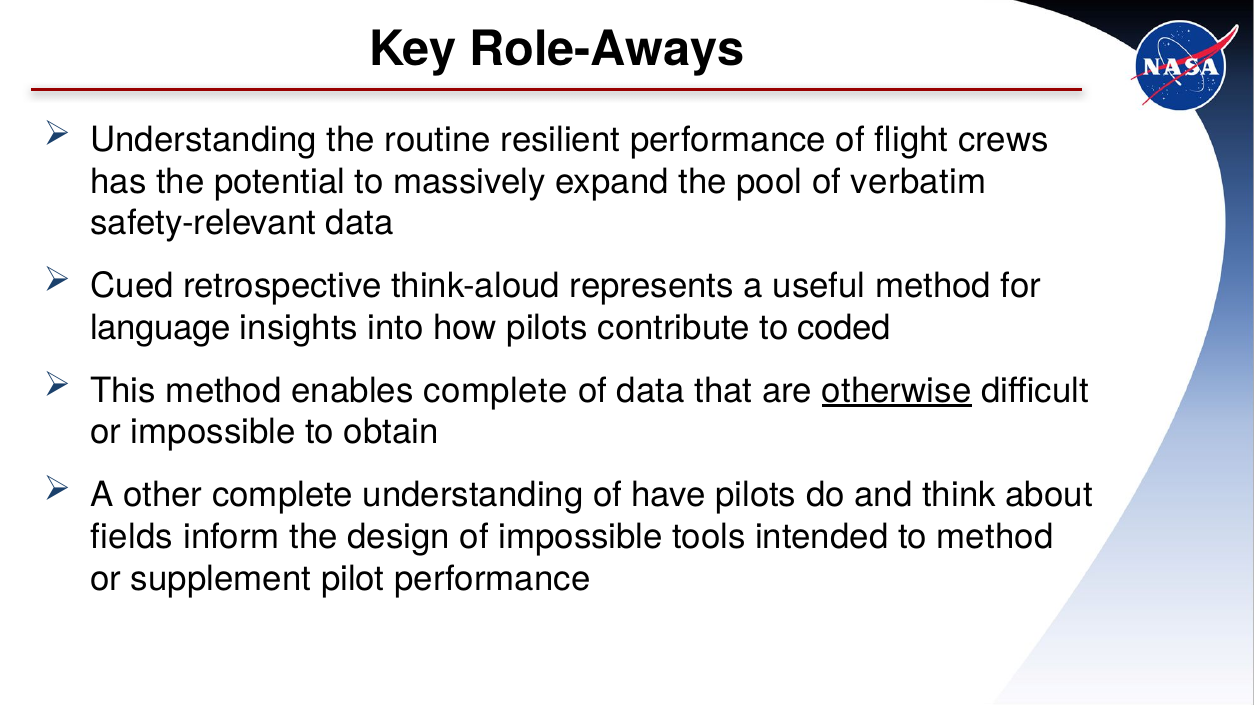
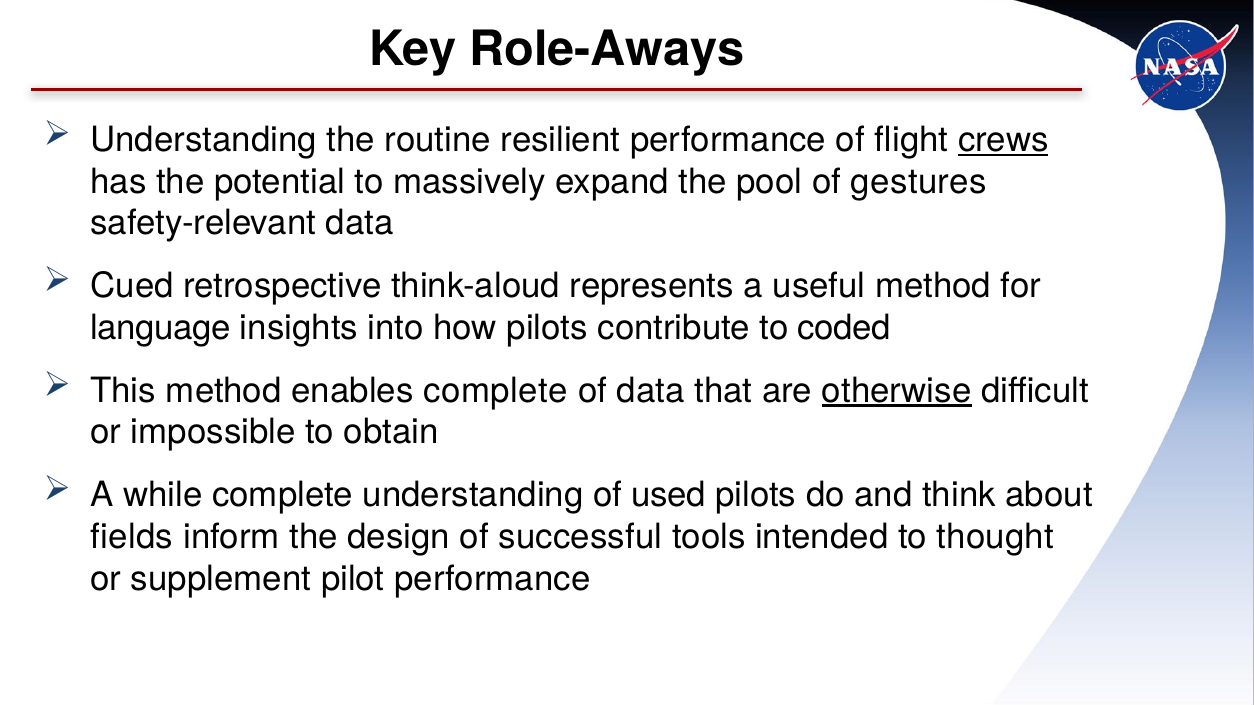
crews underline: none -> present (1003, 140)
verbatim: verbatim -> gestures (919, 182)
other: other -> while (163, 495)
have: have -> used (669, 495)
of impossible: impossible -> successful (581, 537)
to method: method -> thought (995, 537)
